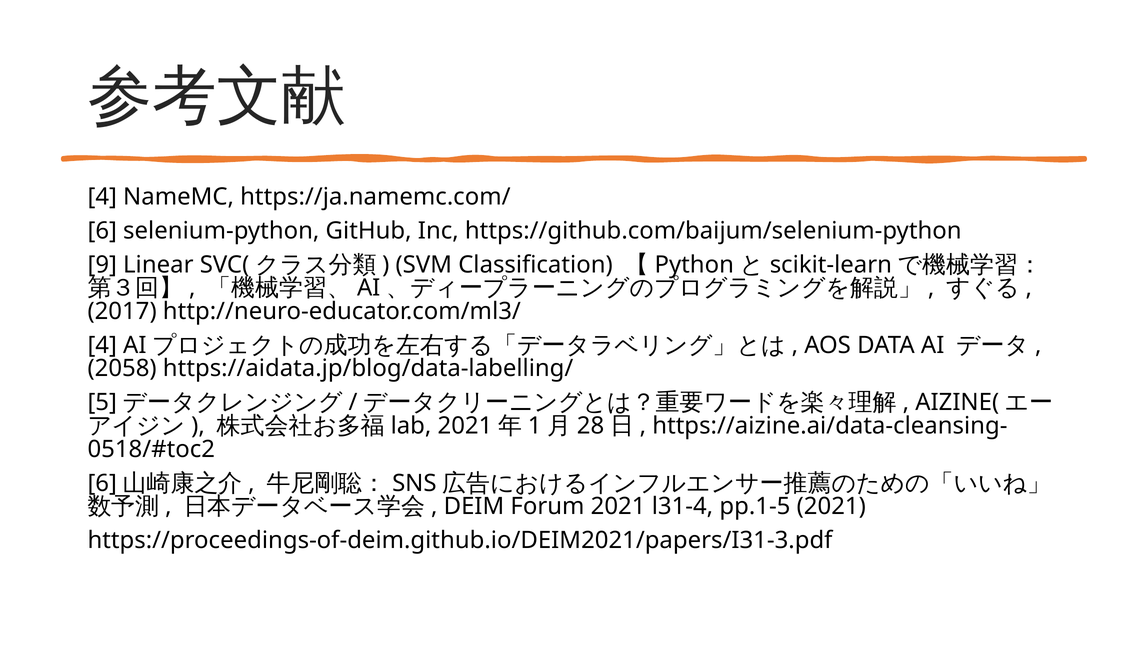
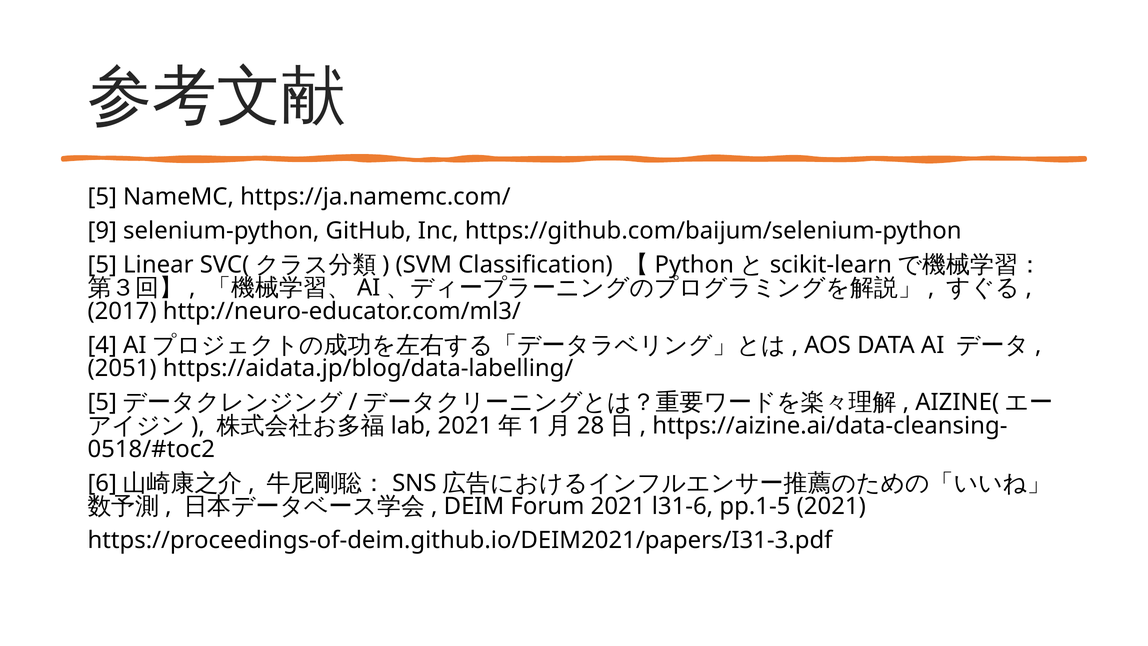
4: 4 -> 5 (102, 197)
6: 6 -> 9 (102, 231)
9: 9 -> 5 (102, 265)
2058: 2058 -> 2051 (122, 368)
l31-4: l31-4 -> l31-6 (682, 506)
